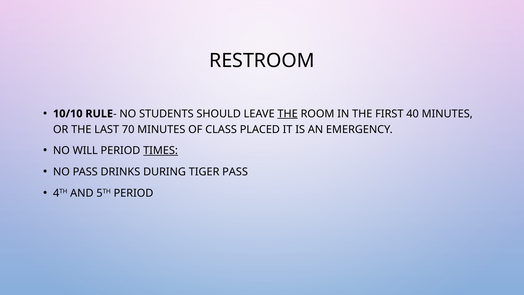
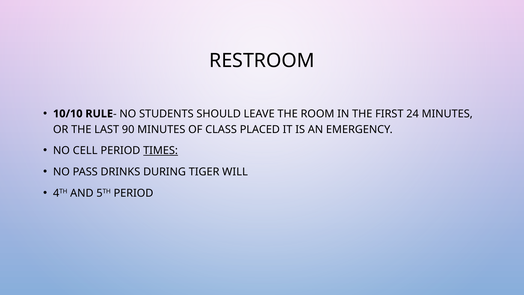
THE underline: present -> none (288, 114)
40: 40 -> 24 (413, 114)
70: 70 -> 90 (128, 129)
WILL: WILL -> CELL (85, 151)
TIGER PASS: PASS -> WILL (235, 172)
